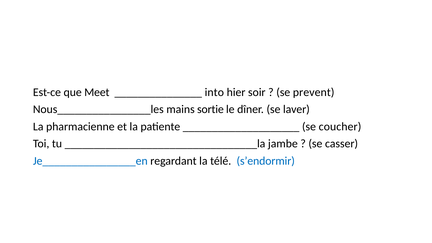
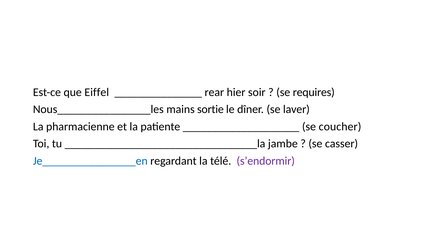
Meet: Meet -> Eiffel (97, 92)
into: into -> rear (214, 92)
prevent: prevent -> requires (314, 92)
s’endormir colour: blue -> purple (266, 161)
